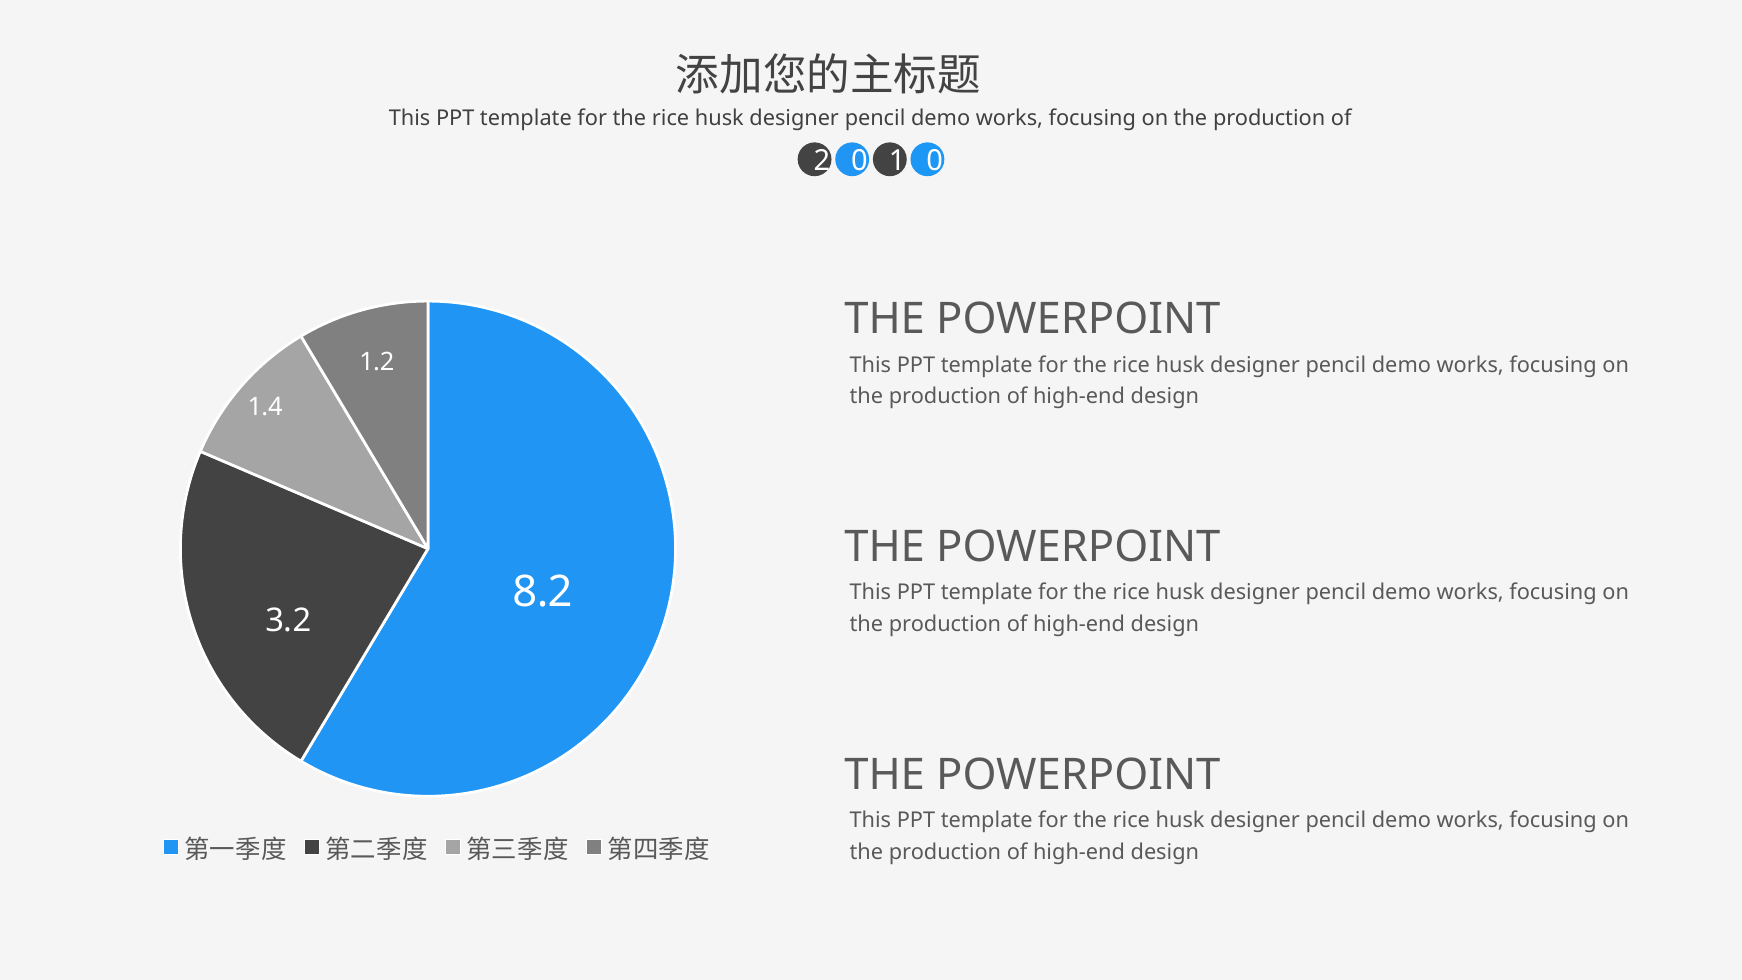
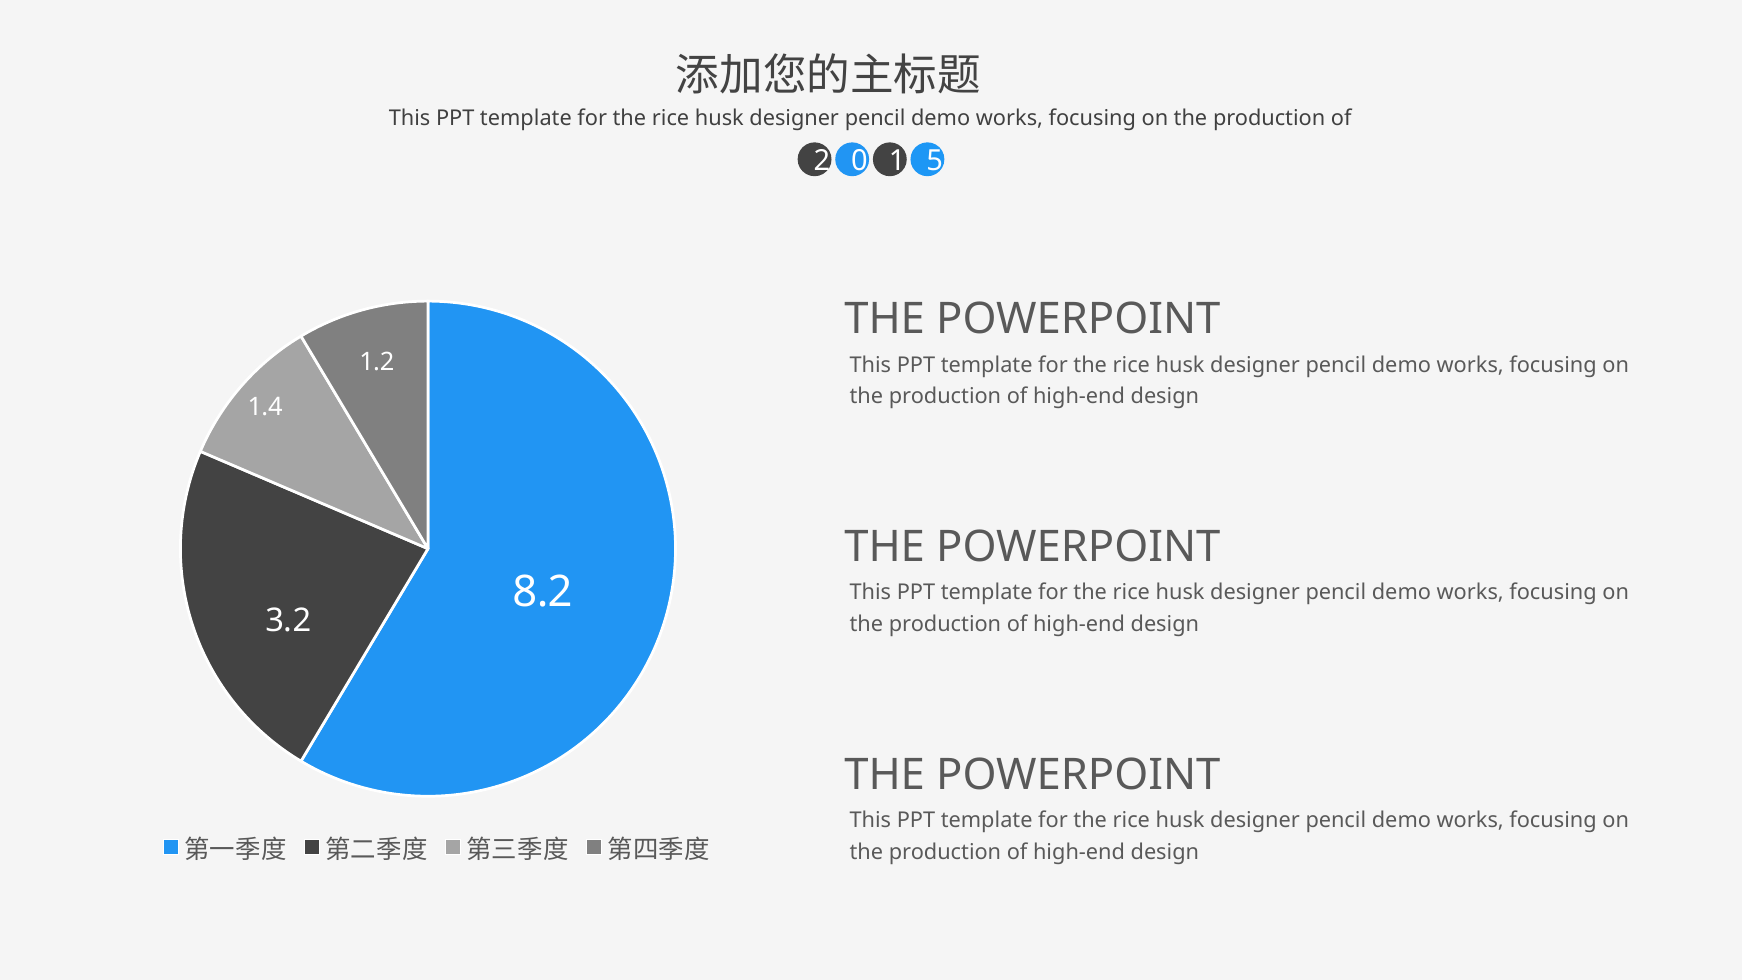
1 0: 0 -> 5 (935, 161)
